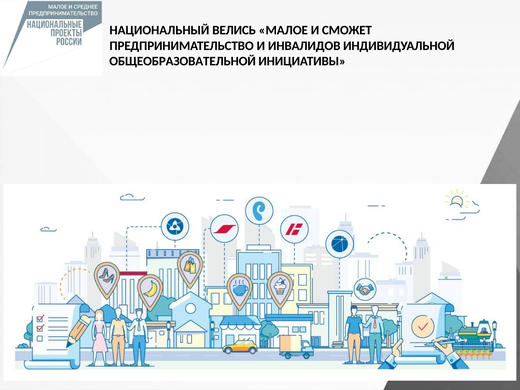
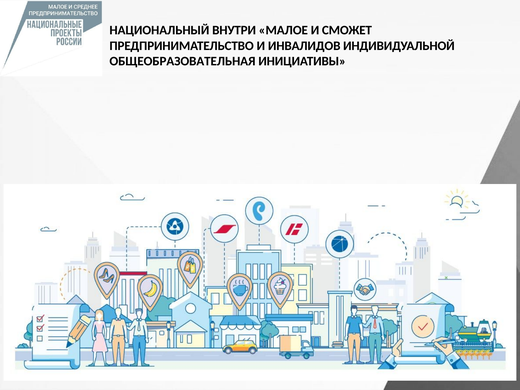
ВЕЛИСЬ: ВЕЛИСЬ -> ВНУТРИ (234, 30)
ОБЩЕОБРАЗОВАТЕЛЬНОЙ: ОБЩЕОБРАЗОВАТЕЛЬНОЙ -> ОБЩЕОБРАЗОВАТЕЛЬНАЯ (183, 61)
